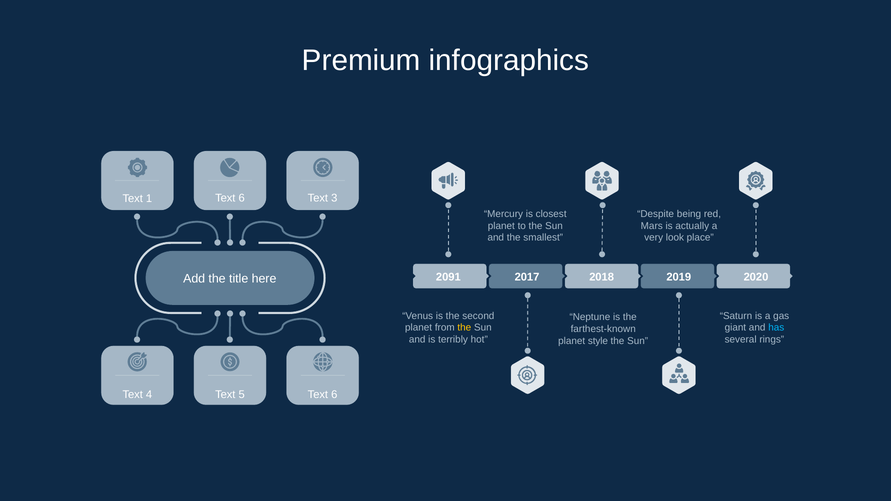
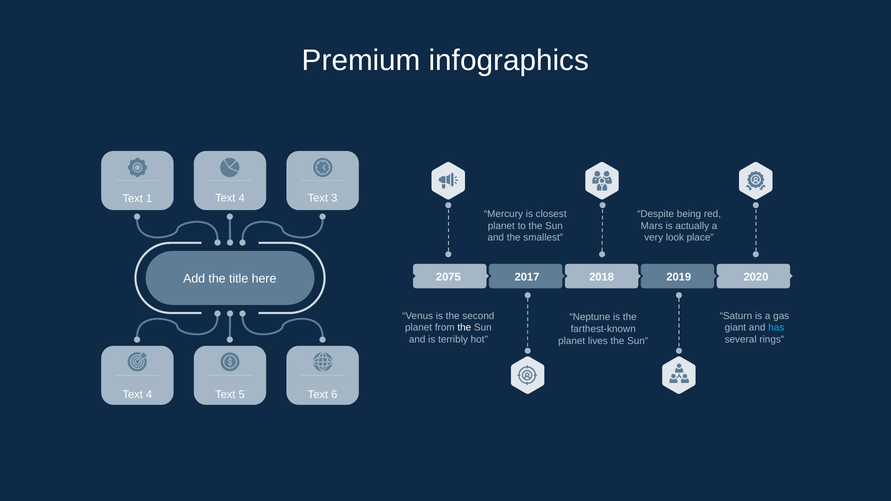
1 Text 6: 6 -> 4 (242, 198)
2091: 2091 -> 2075 (448, 277)
the colour: yellow -> white (464, 328)
style: style -> lives (598, 341)
